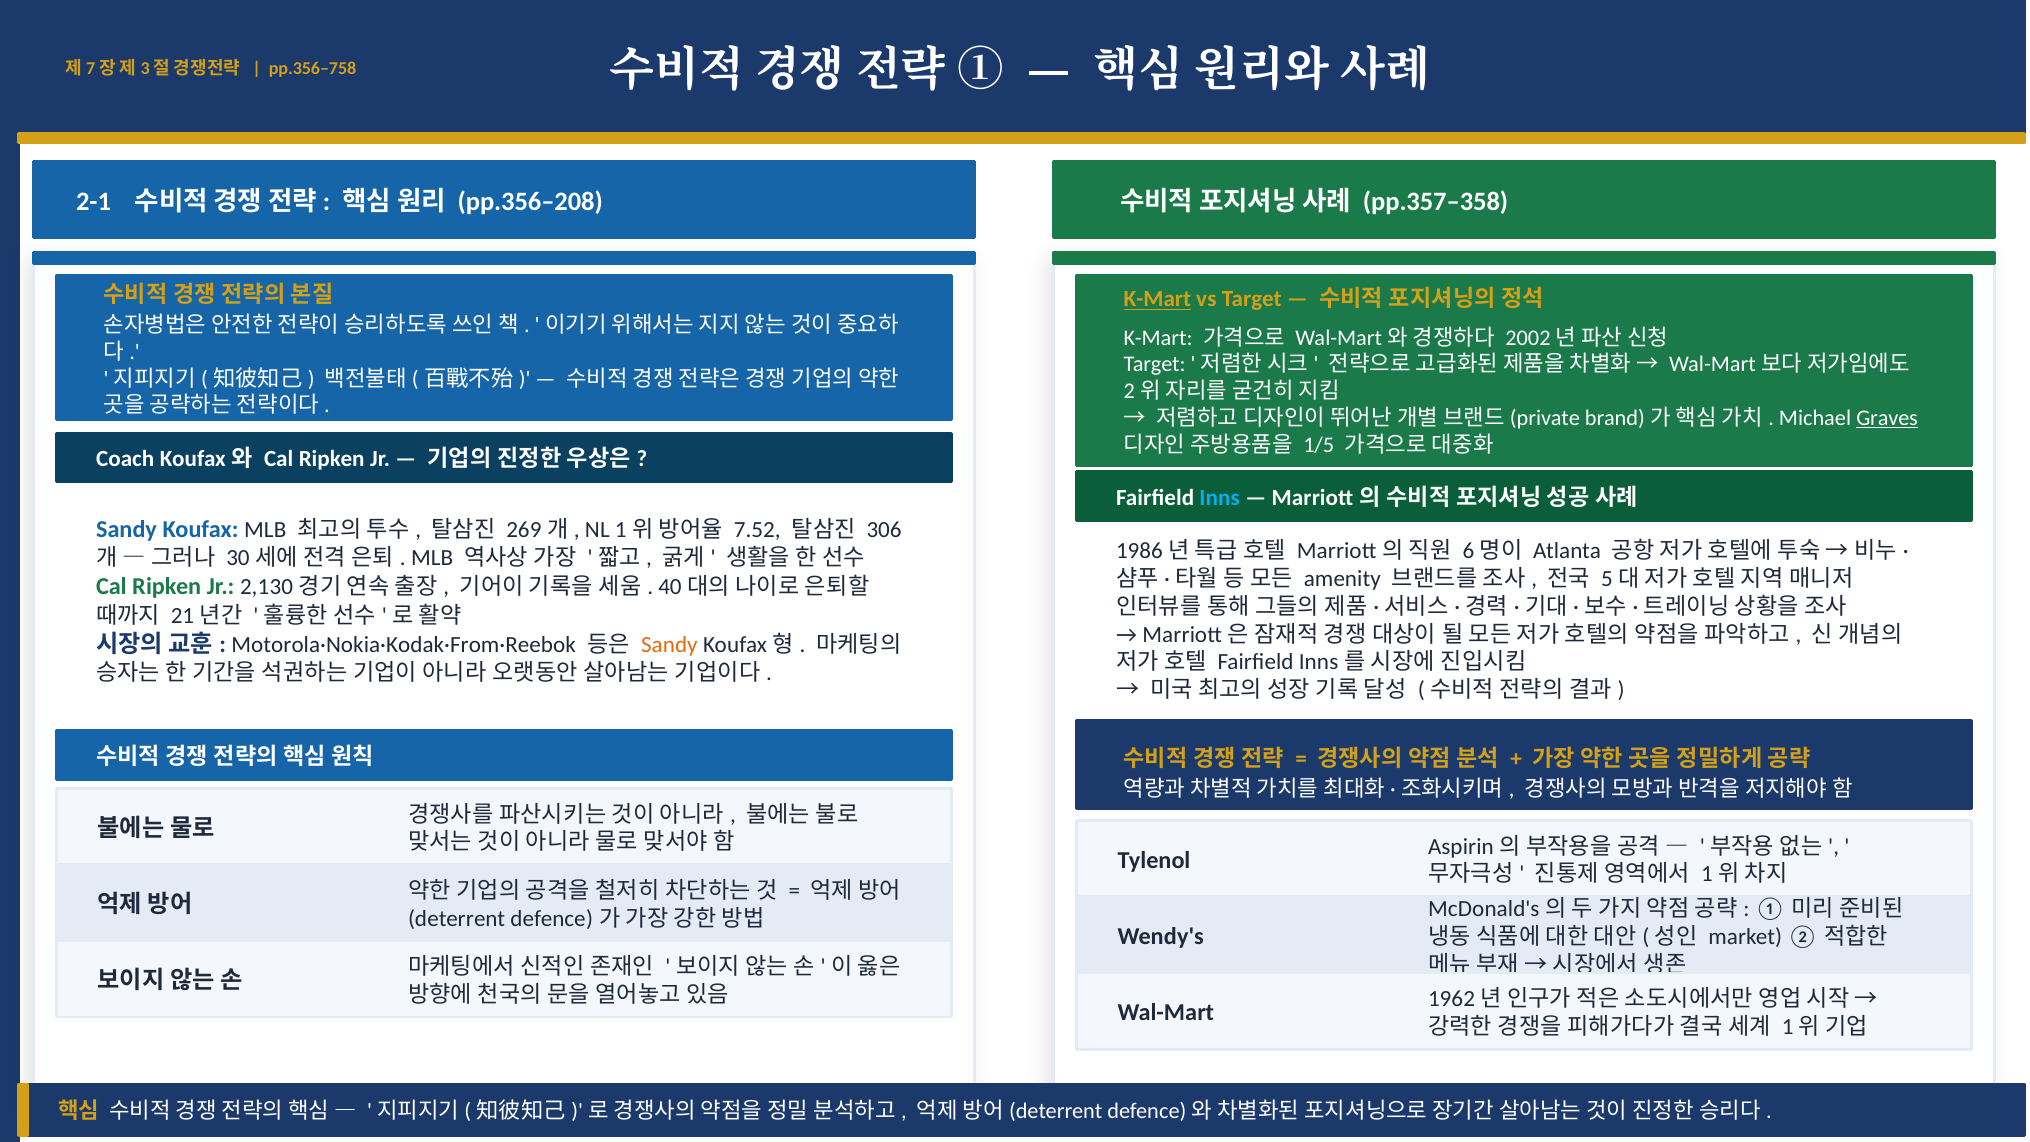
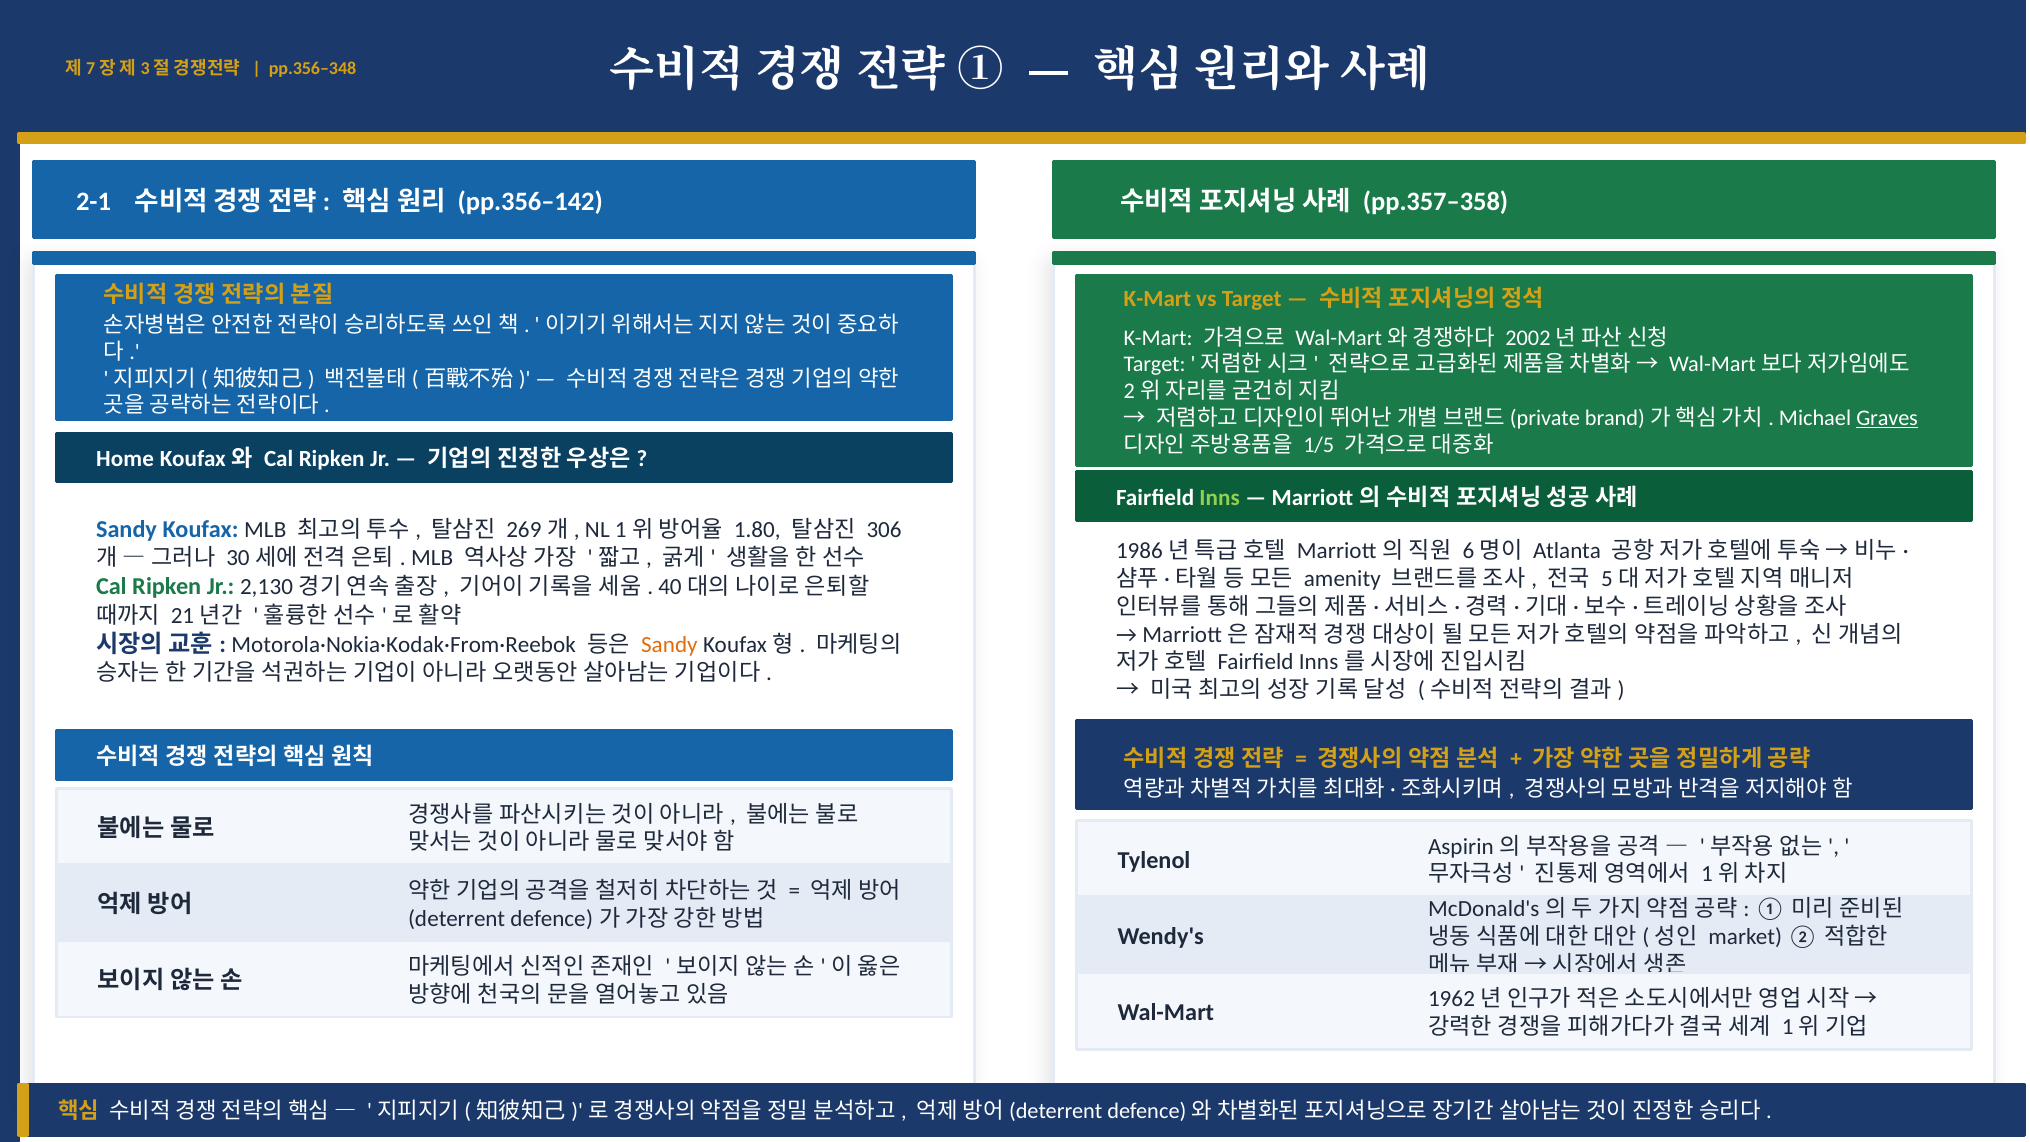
pp.356–758: pp.356–758 -> pp.356–348 (313, 68)
pp.356–208: pp.356–208 -> pp.356–142 (530, 201)
K-Mart underline: present -> none (1157, 299)
Coach: Coach -> Home (125, 459)
Inns colour: light blue -> light green (1220, 498)
7.52: 7.52 -> 1.80 (757, 530)
